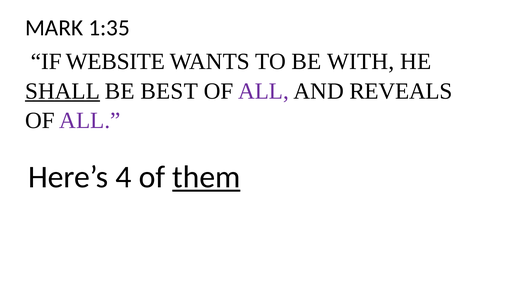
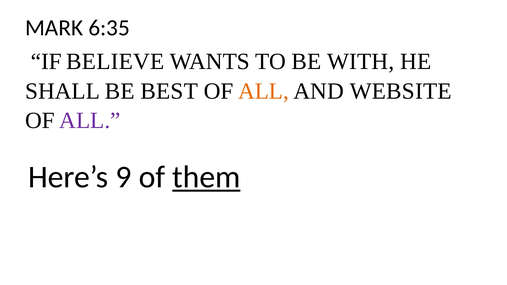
1:35: 1:35 -> 6:35 (109, 28)
WEBSITE: WEBSITE -> BELIEVE (115, 62)
SHALL underline: present -> none (62, 91)
ALL colour: purple -> orange (263, 91)
REVEALS: REVEALS -> WEBSITE (401, 91)
4: 4 -> 9 (123, 177)
